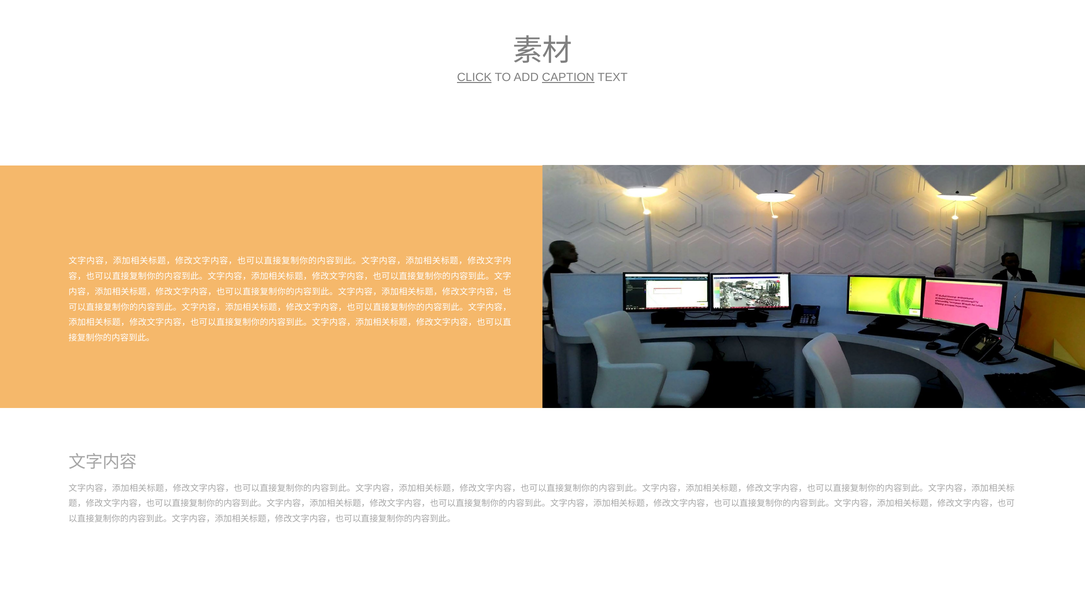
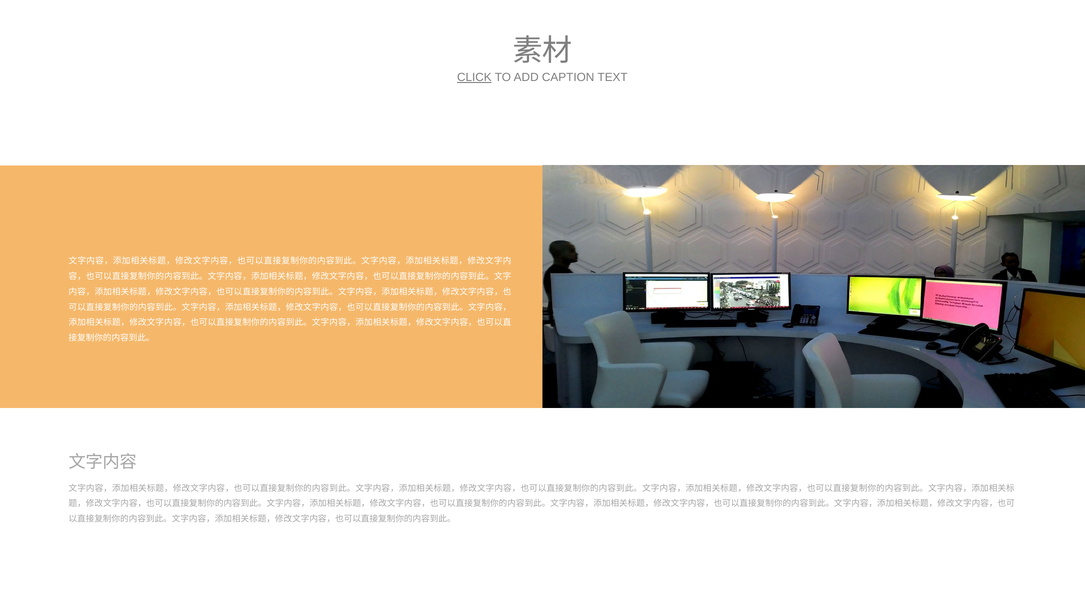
CAPTION underline: present -> none (568, 77)
